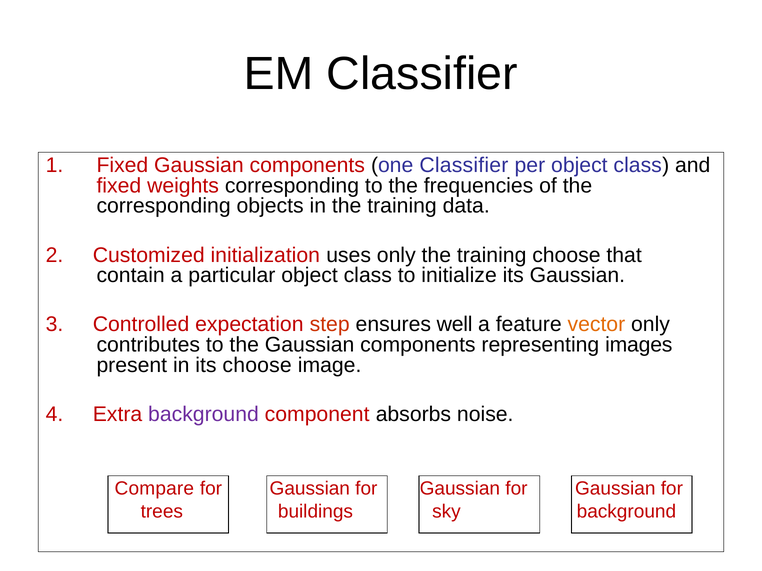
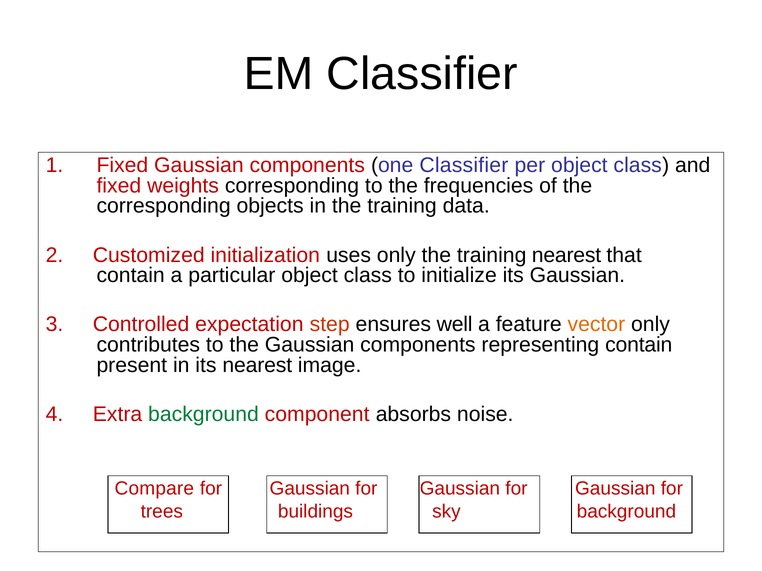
training choose: choose -> nearest (567, 255)
representing images: images -> contain (639, 345)
its choose: choose -> nearest (257, 365)
background colour: purple -> green (203, 415)
